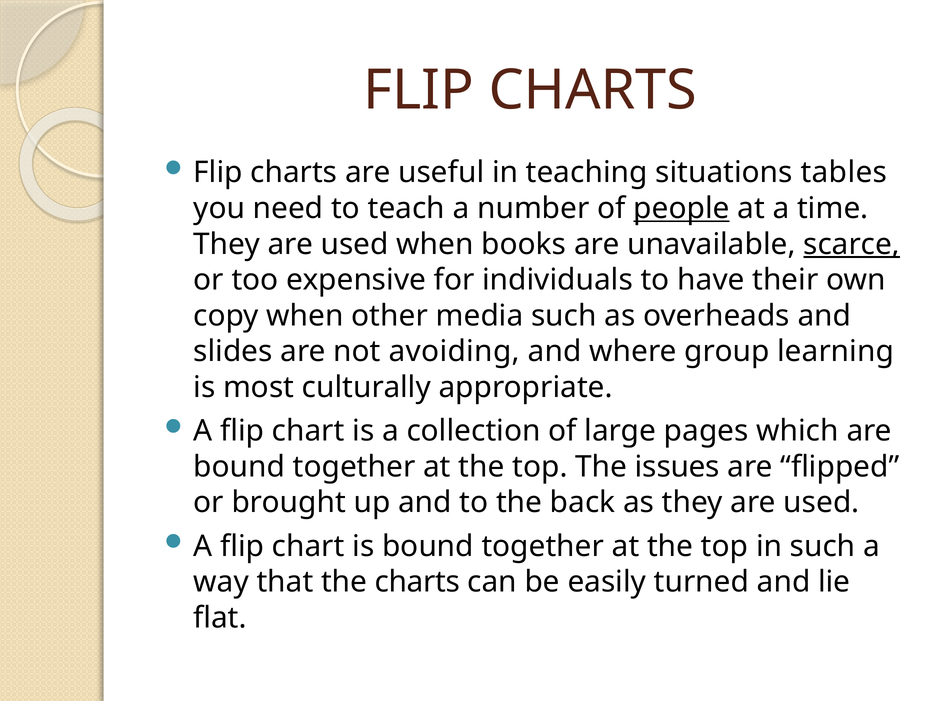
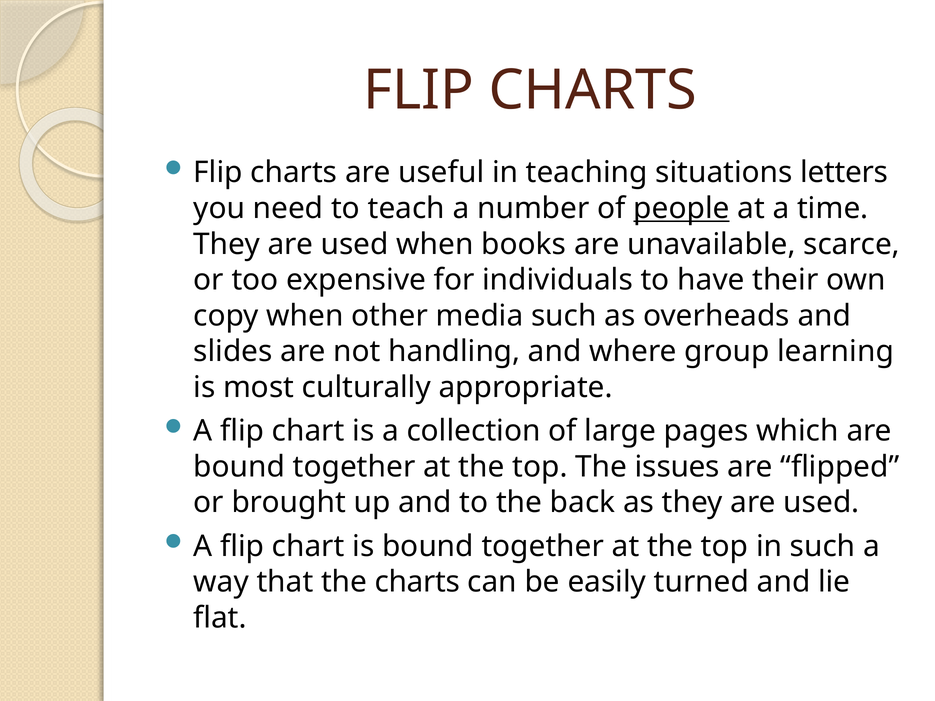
tables: tables -> letters (844, 173)
scarce underline: present -> none (852, 244)
avoiding: avoiding -> handling (454, 352)
